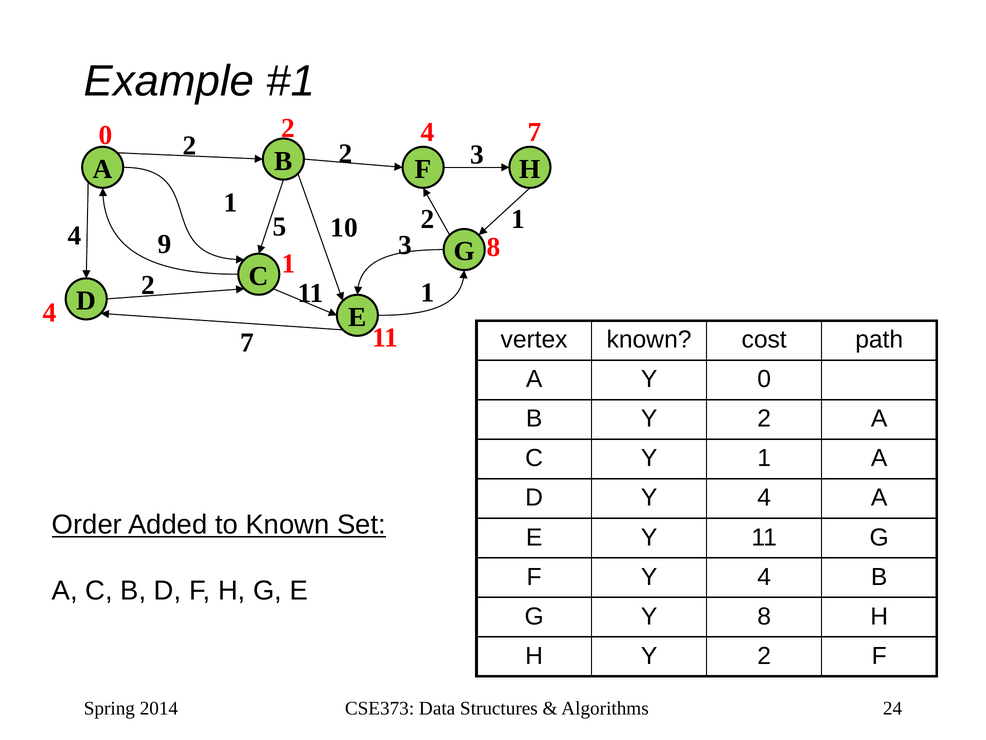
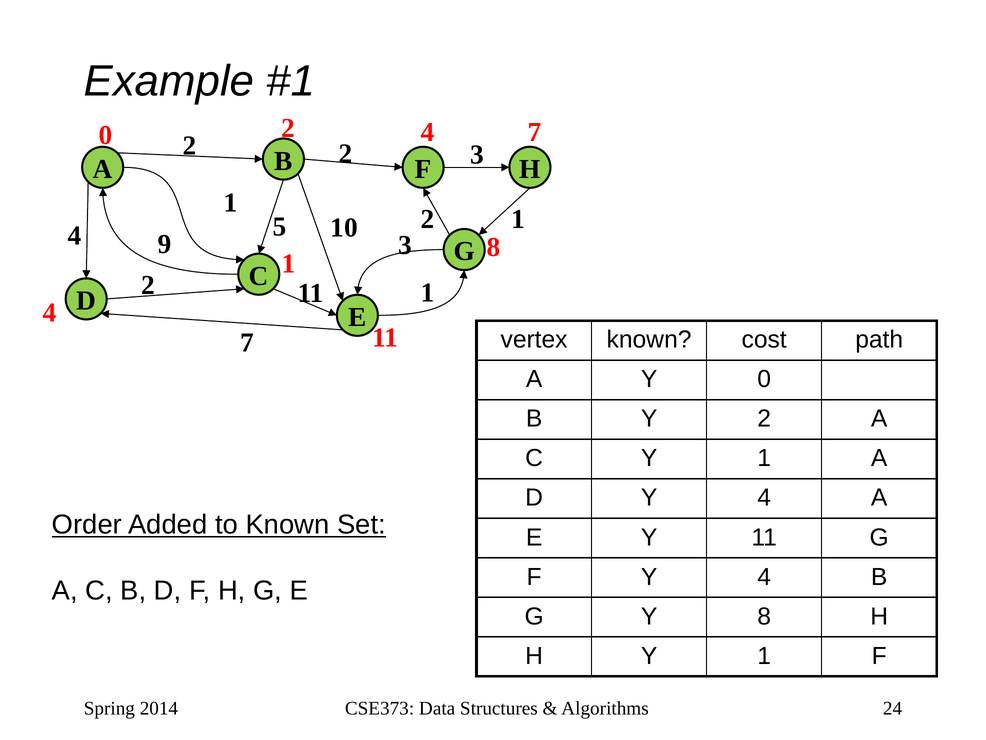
H Y 2: 2 -> 1 (764, 655)
